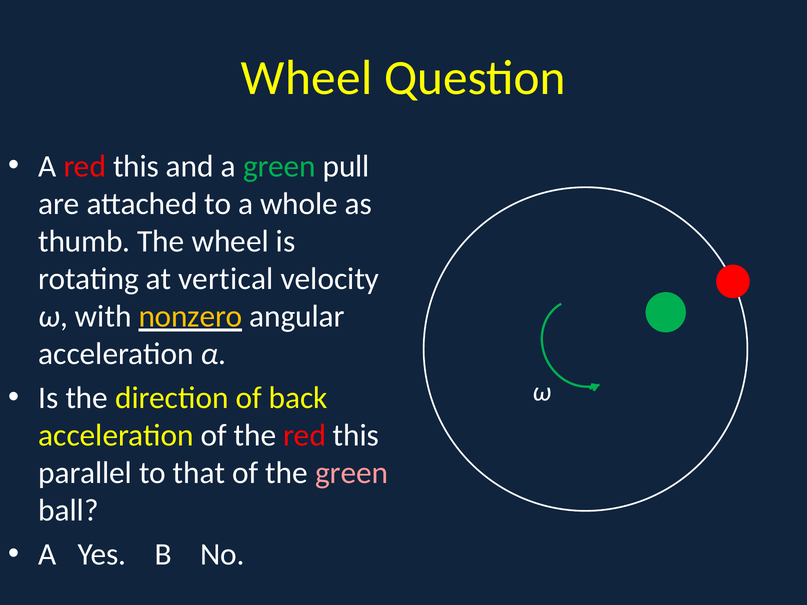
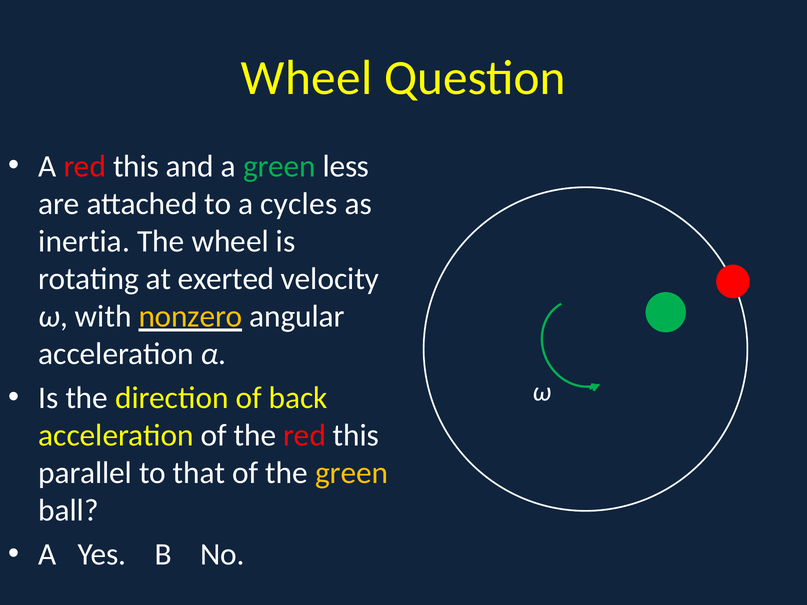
pull: pull -> less (346, 166)
whole: whole -> cycles (299, 204)
thumb: thumb -> inertia (84, 241)
vertical: vertical -> exerted (226, 279)
green colour: pink -> yellow (352, 473)
